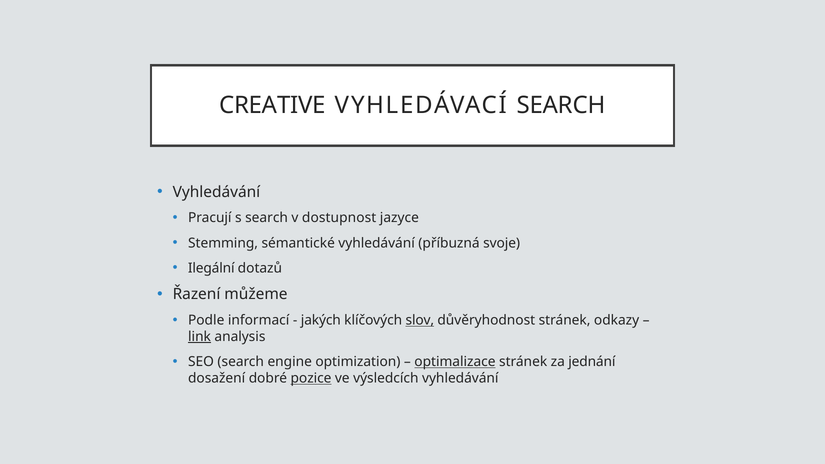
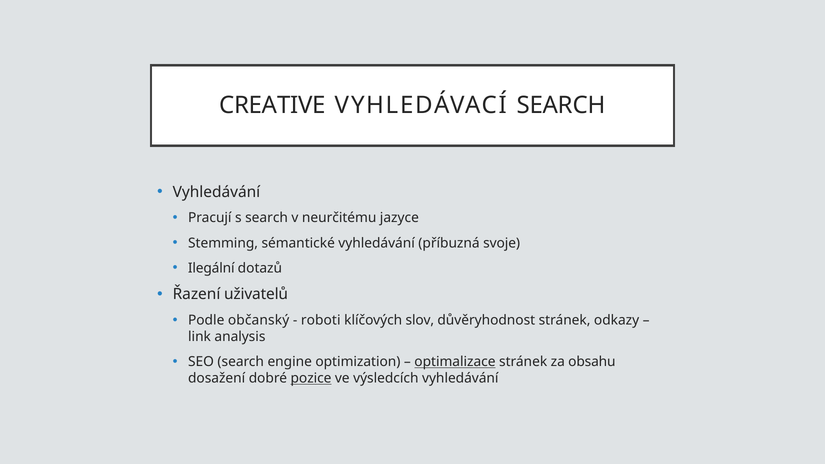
dostupnost: dostupnost -> neurčitému (339, 218)
můžeme: můžeme -> uživatelů (256, 294)
informací: informací -> občanský (259, 320)
jakých: jakých -> roboti (321, 320)
slov underline: present -> none (420, 320)
link underline: present -> none (200, 337)
jednání: jednání -> obsahu (592, 362)
